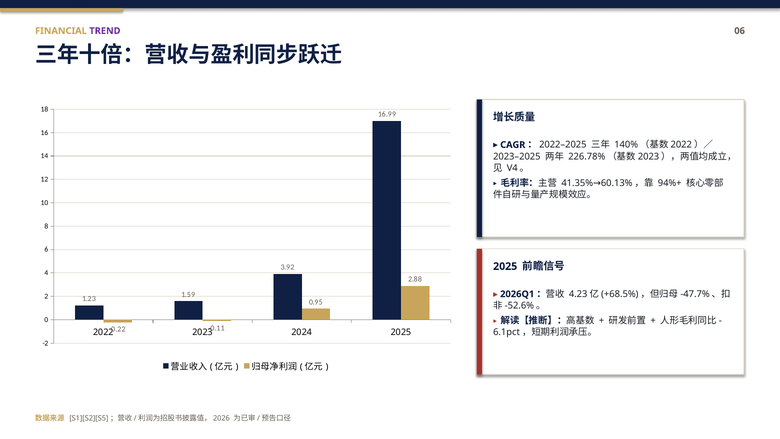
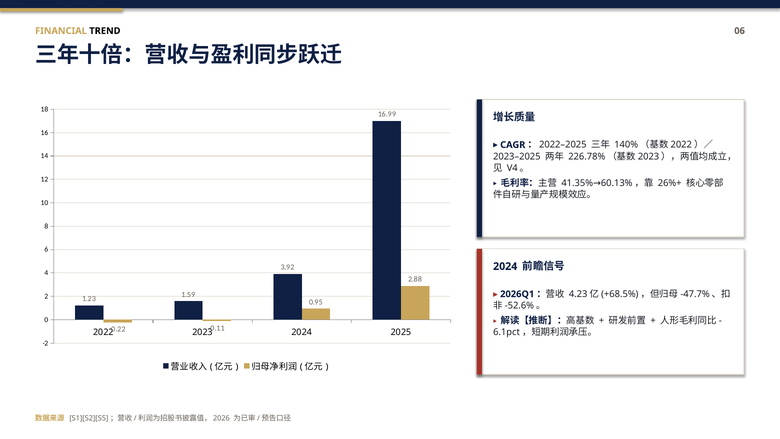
TREND colour: purple -> black (105, 31)
94%+: 94%+ -> 26%+ (670, 183)
2025: 2025 -> 2024 (505, 266)
